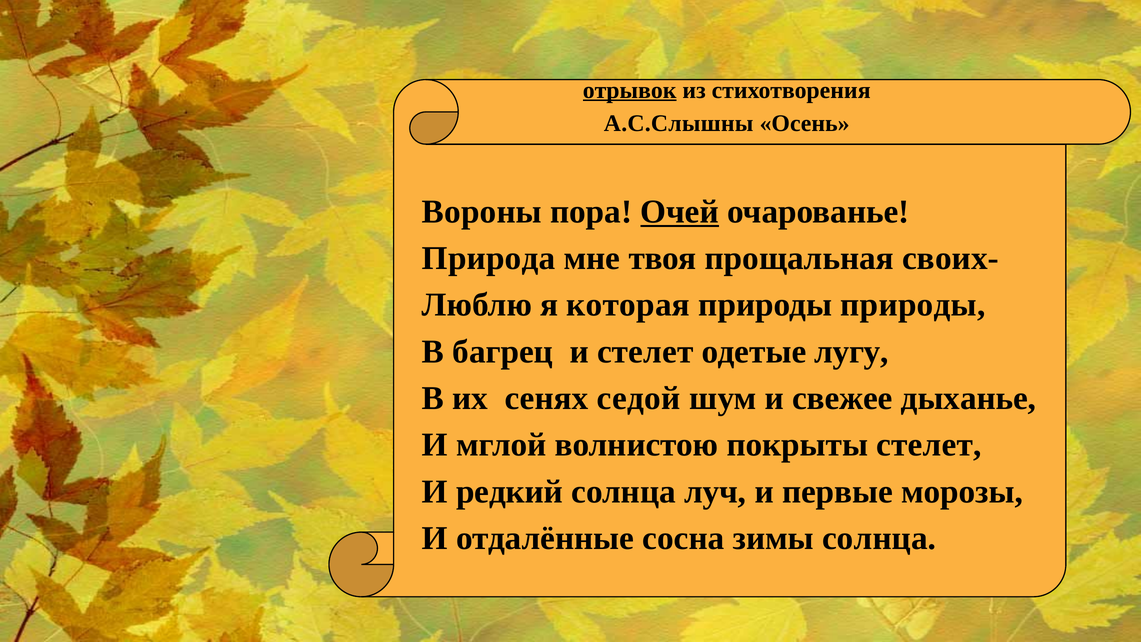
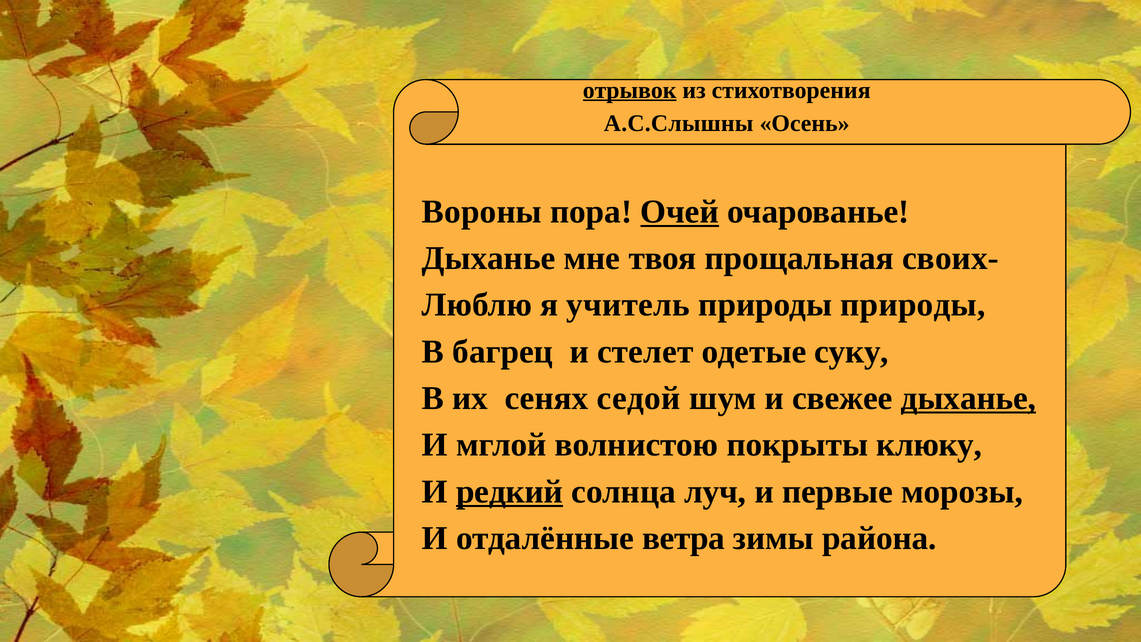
Природа: Природа -> Дыханье (489, 258)
которая: которая -> учитель (628, 305)
лугу: лугу -> суку (852, 351)
дыханье underline: none -> present (969, 398)
покрыты стелет: стелет -> клюку (929, 445)
редкий underline: none -> present (510, 491)
сосна: сосна -> ветра (684, 538)
зимы солнца: солнца -> района (879, 538)
